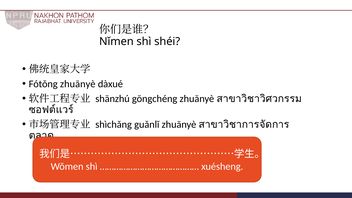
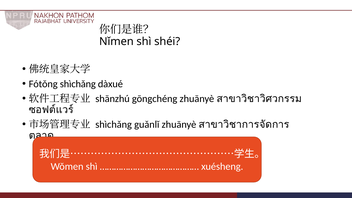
Fótǒng zhuānyè: zhuānyè -> shìchǎng (78, 84)
